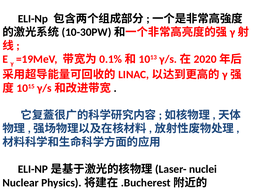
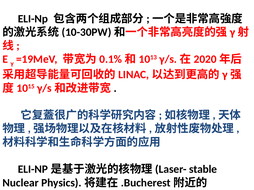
nuclei: nuclei -> stable (203, 170)
